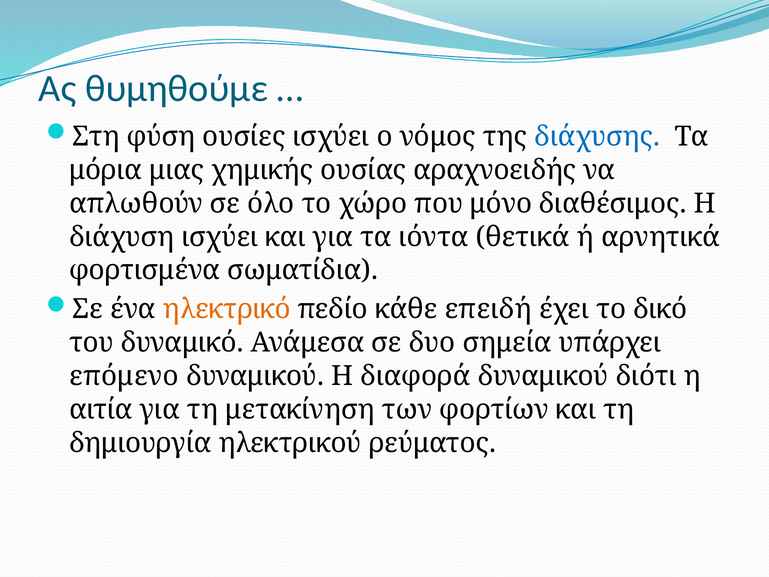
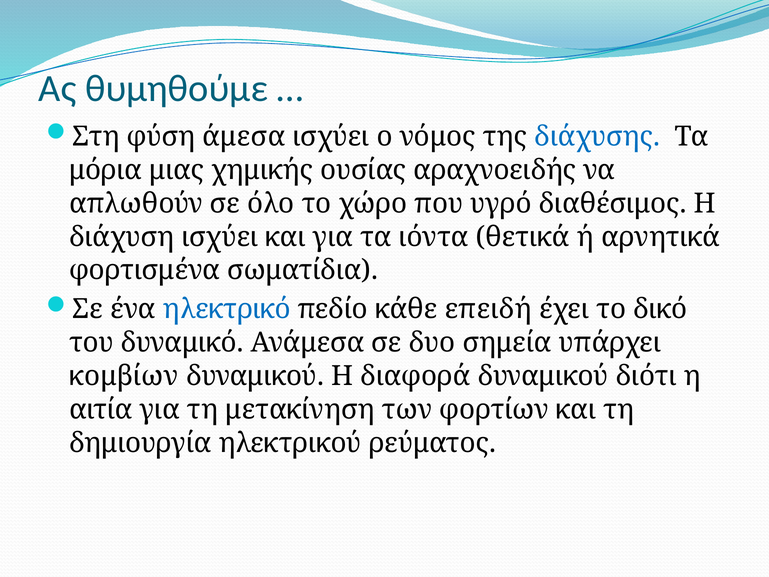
ουσίες: ουσίες -> άμεσα (244, 137)
μόνο: μόνο -> υγρό (501, 203)
ηλεκτρικό colour: orange -> blue (227, 309)
επόμενο: επόμενο -> κομβίων (124, 376)
